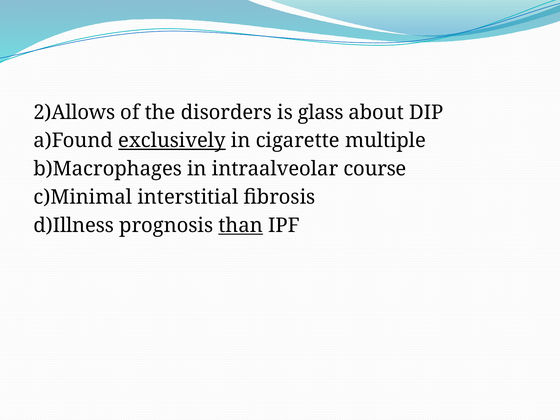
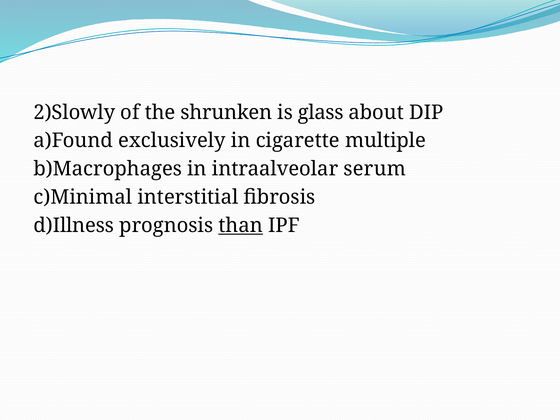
2)Allows: 2)Allows -> 2)Slowly (74, 112)
disorders: disorders -> shrunken (226, 112)
exclusively underline: present -> none (172, 141)
course: course -> serum (375, 169)
